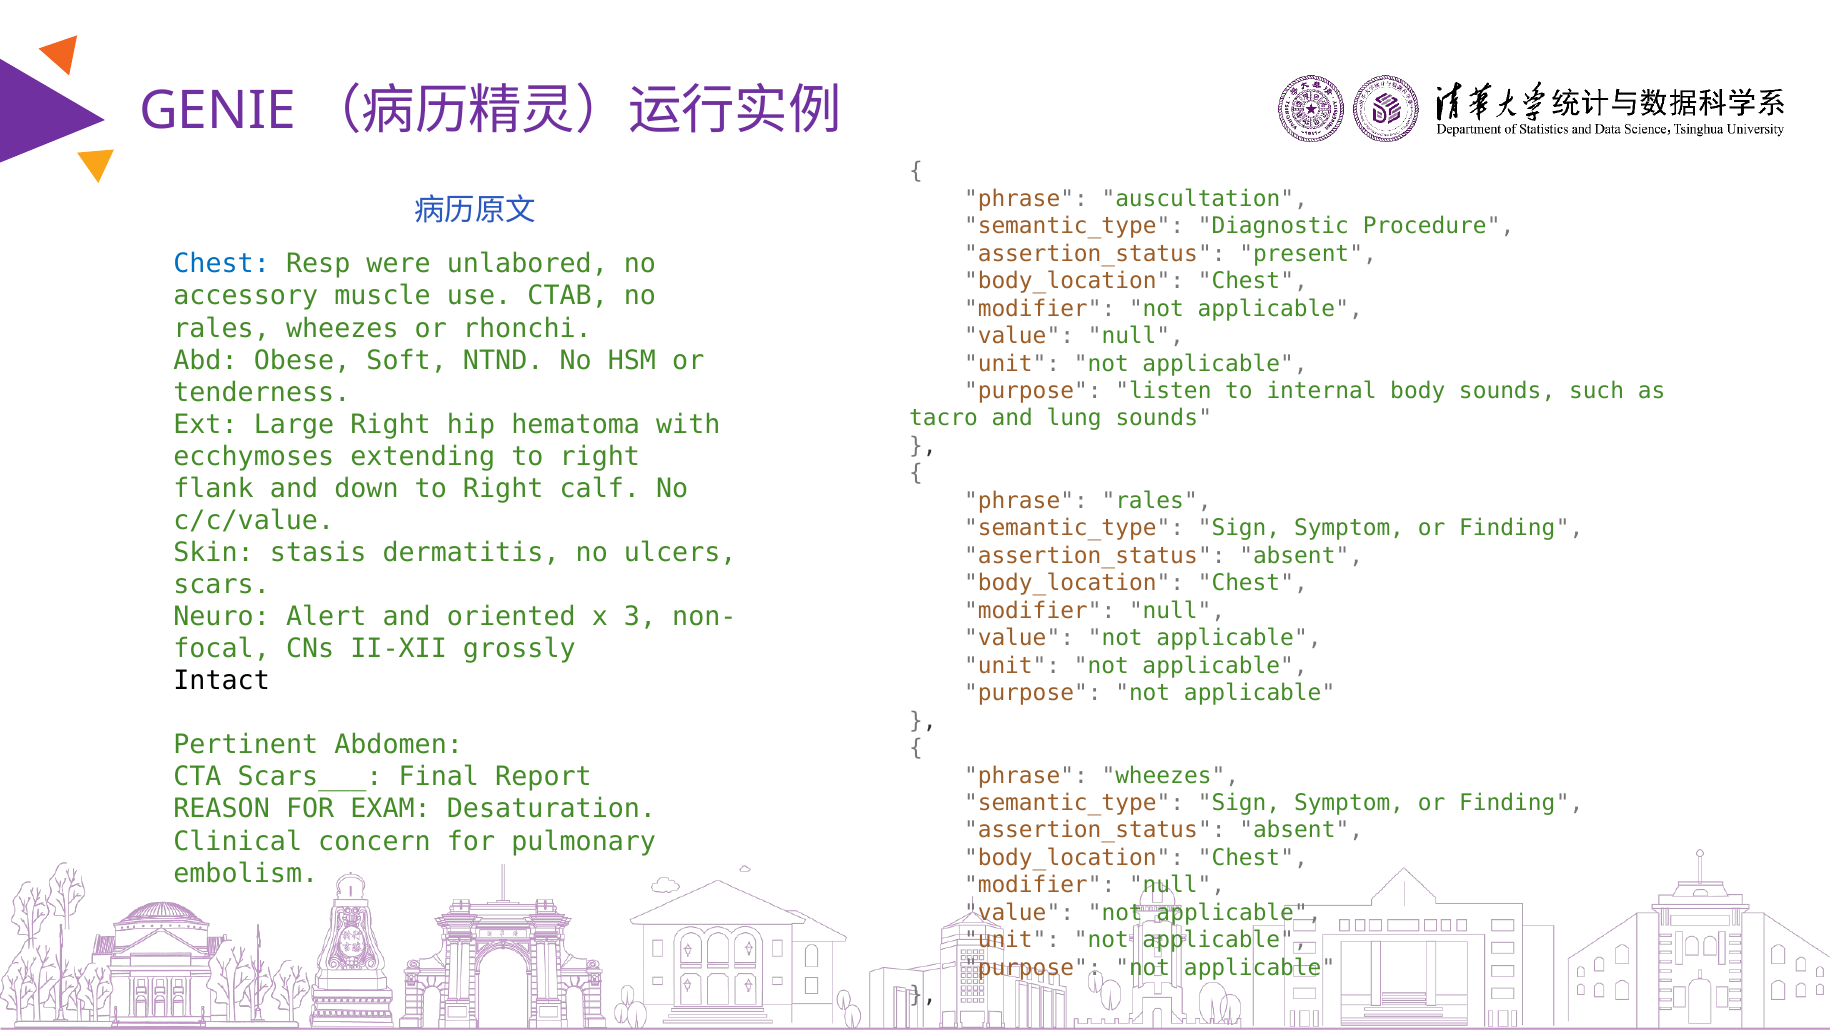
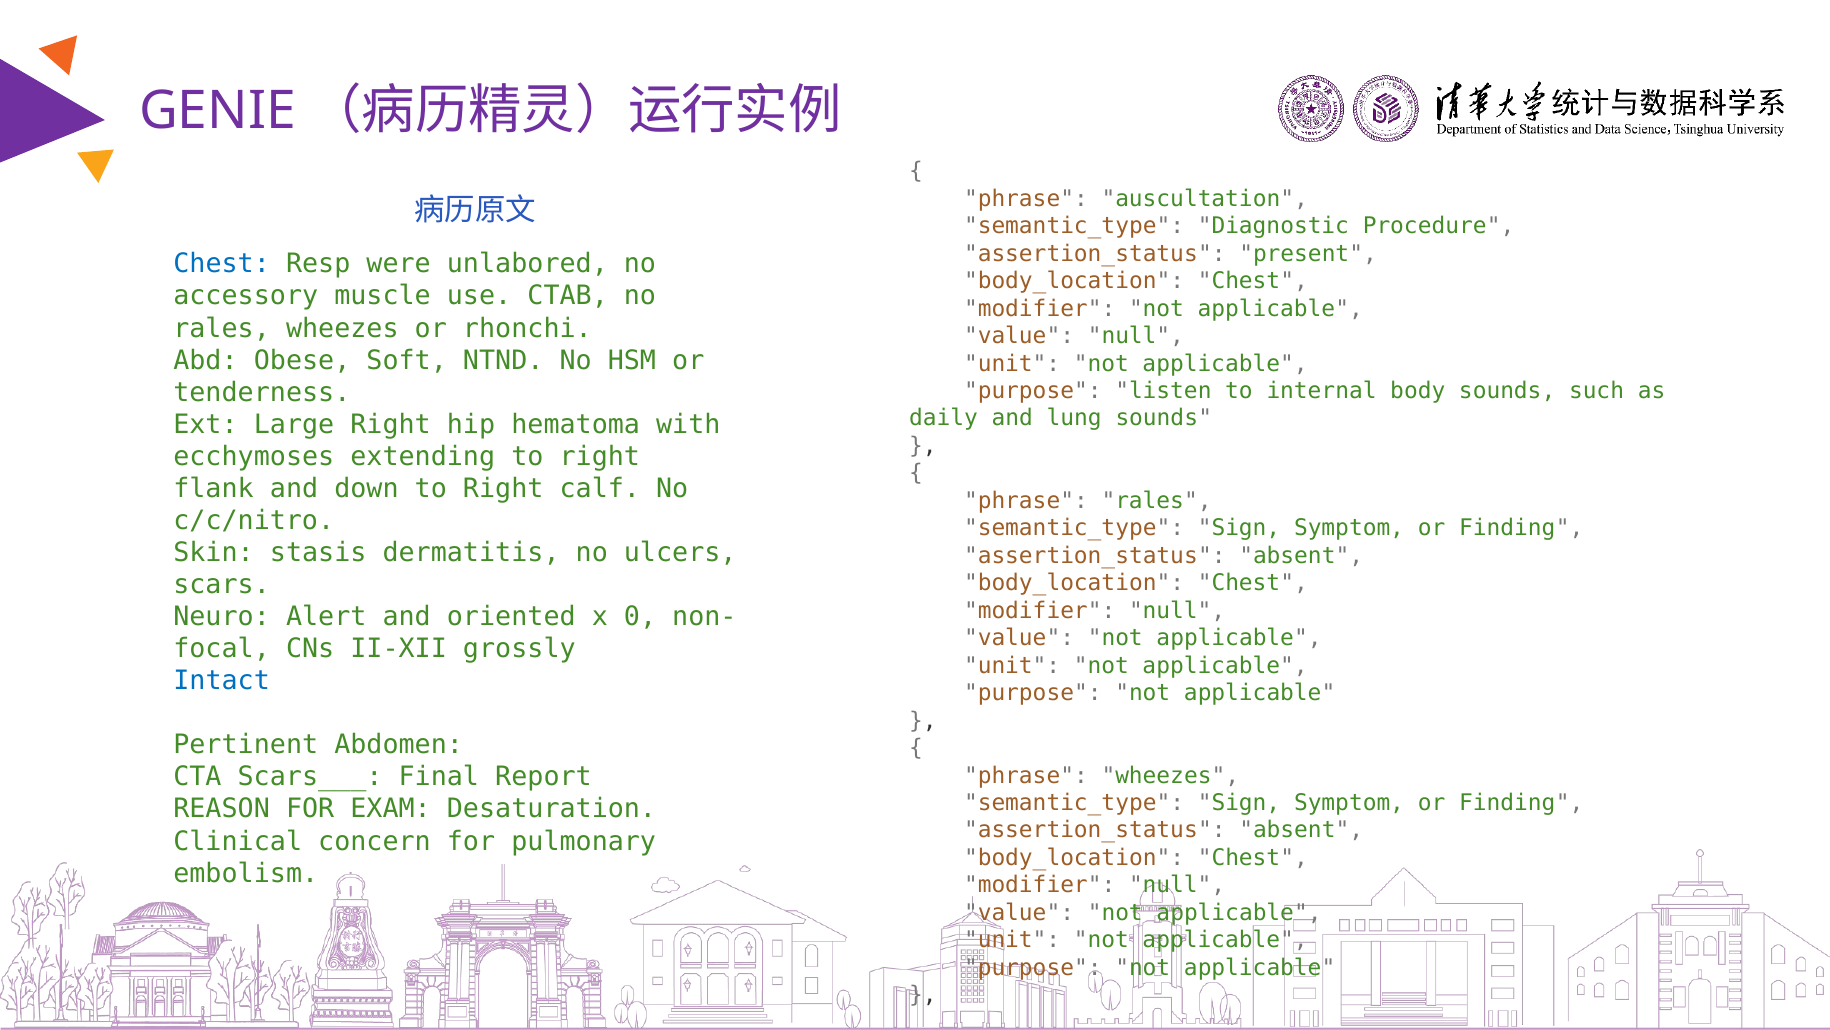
tacro: tacro -> daily (944, 418)
c/c/value: c/c/value -> c/c/nitro (254, 520)
3: 3 -> 0 (640, 616)
Intact colour: black -> blue (222, 681)
